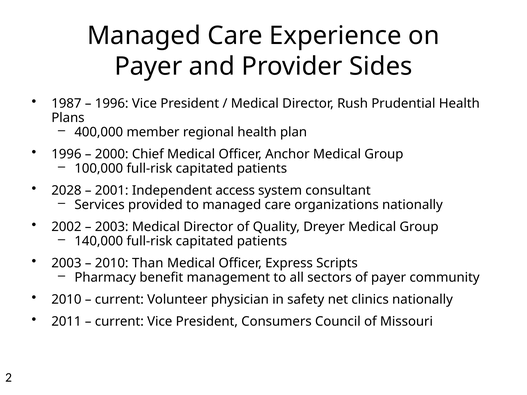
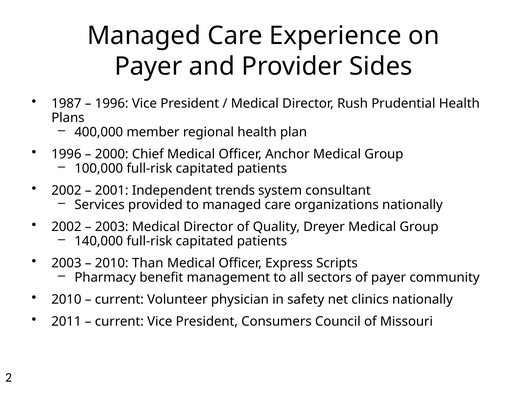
2028: 2028 -> 2002 (66, 191)
access: access -> trends (235, 191)
